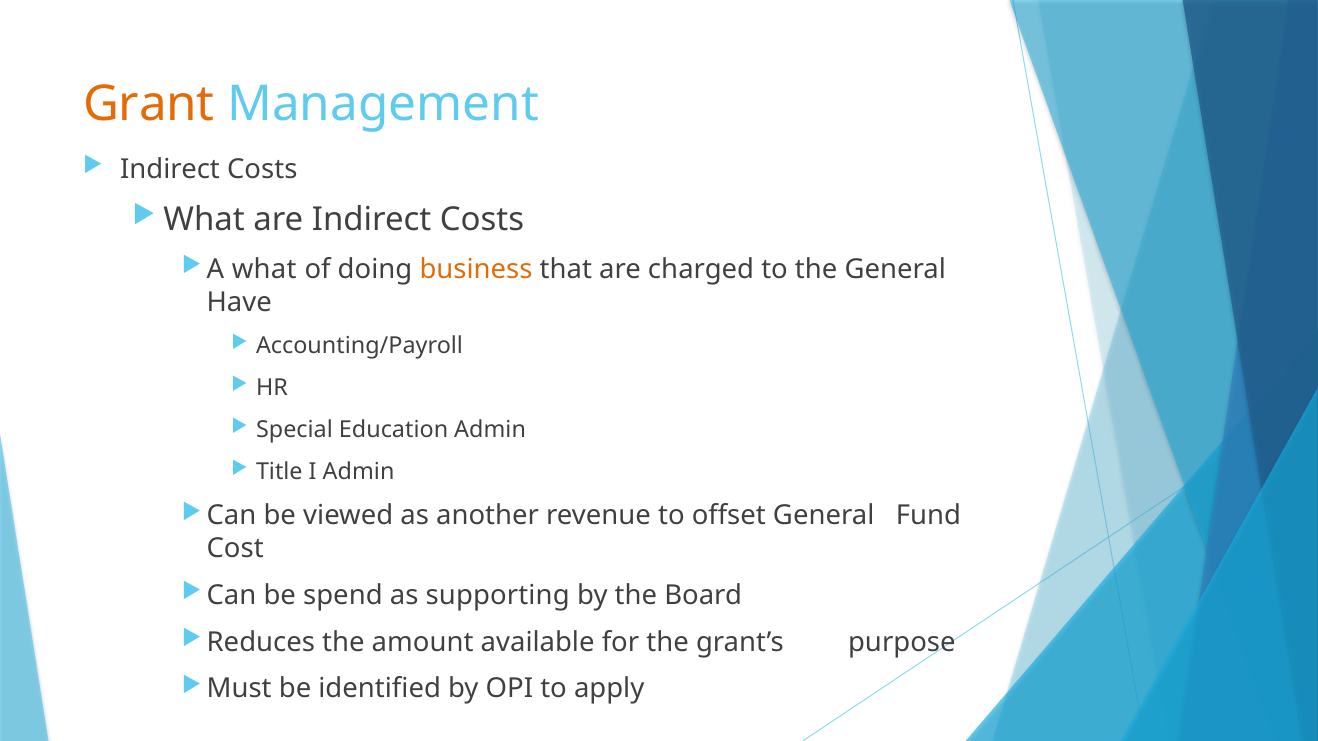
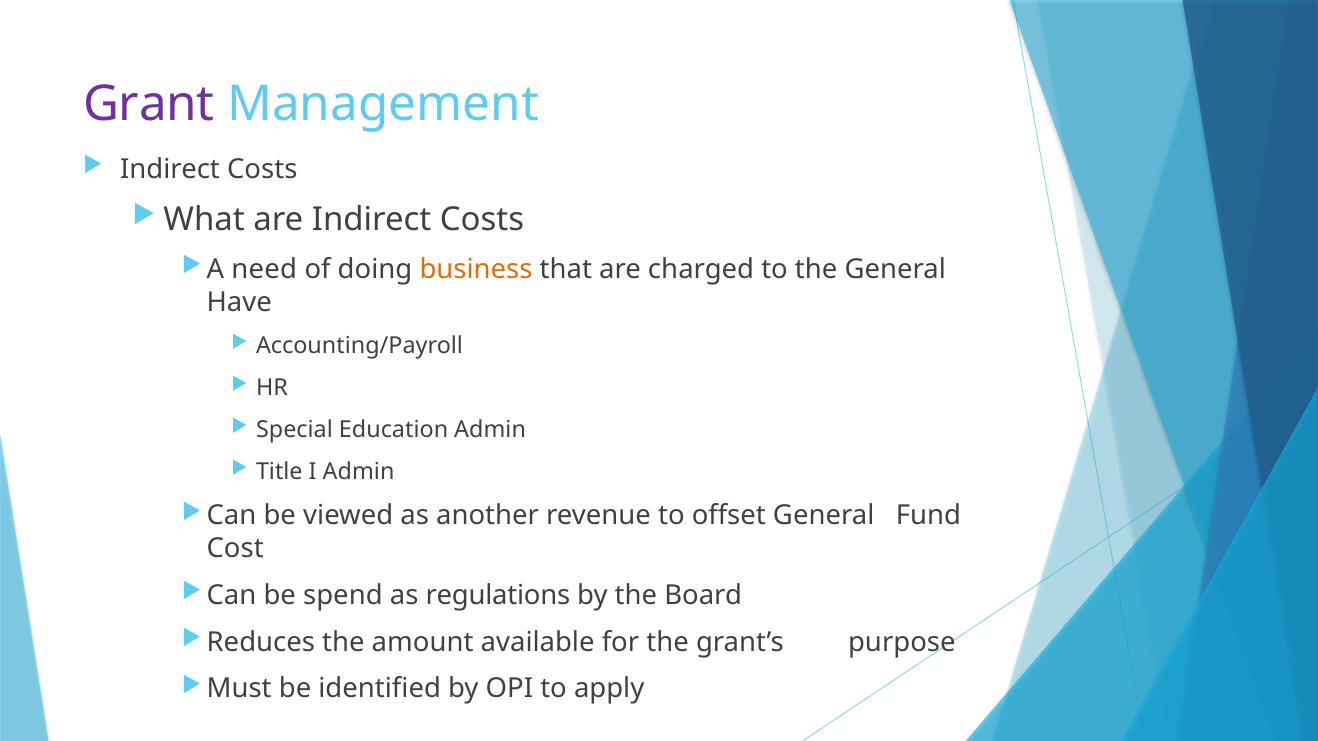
Grant colour: orange -> purple (149, 104)
A what: what -> need (264, 269)
supporting: supporting -> regulations (498, 596)
